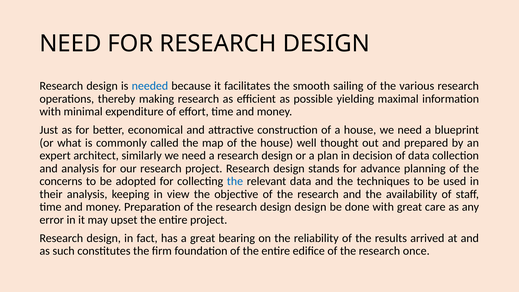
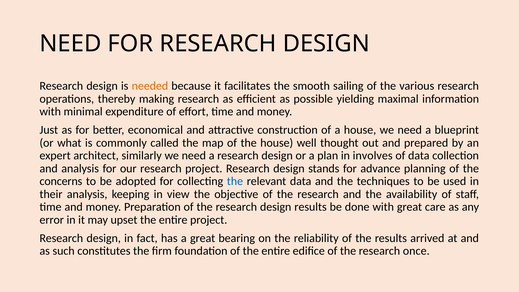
needed colour: blue -> orange (150, 86)
decision: decision -> involves (373, 156)
design design: design -> results (311, 207)
